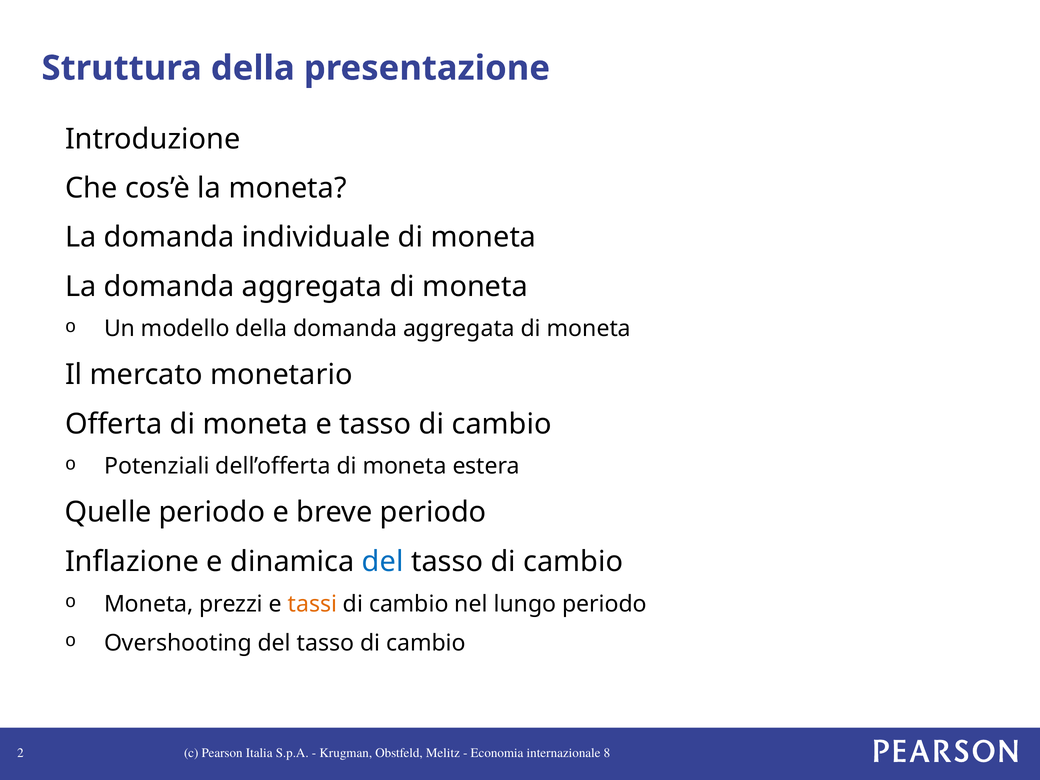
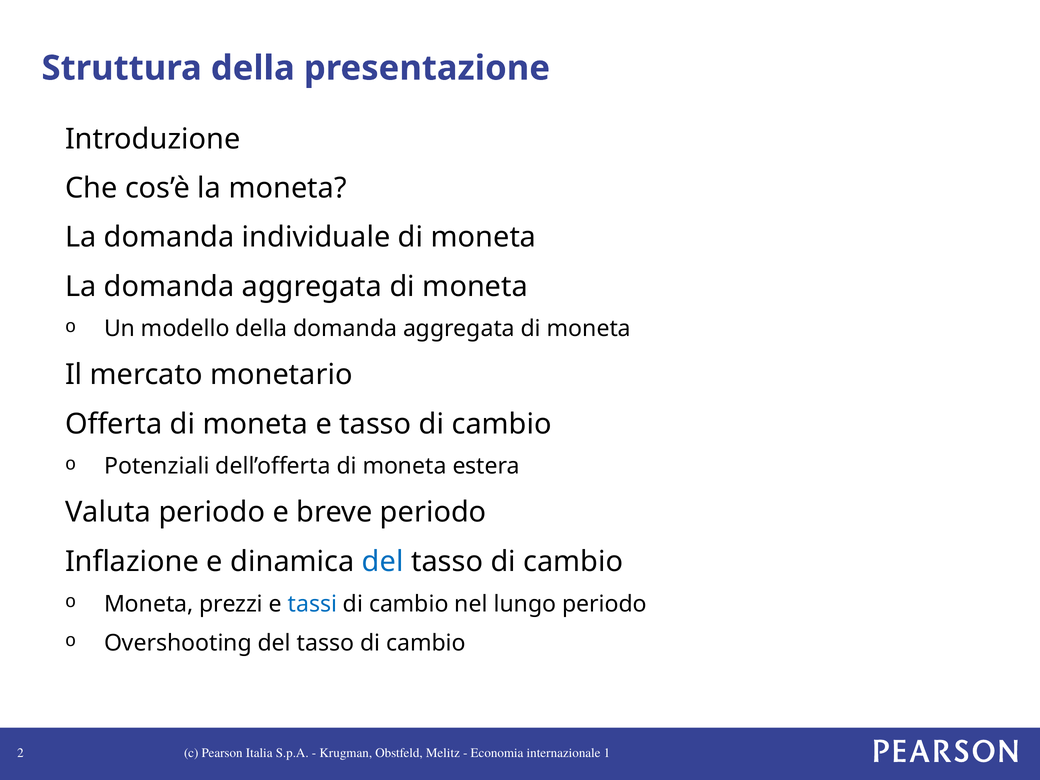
Quelle: Quelle -> Valuta (108, 512)
tassi colour: orange -> blue (312, 604)
8: 8 -> 1 (607, 753)
